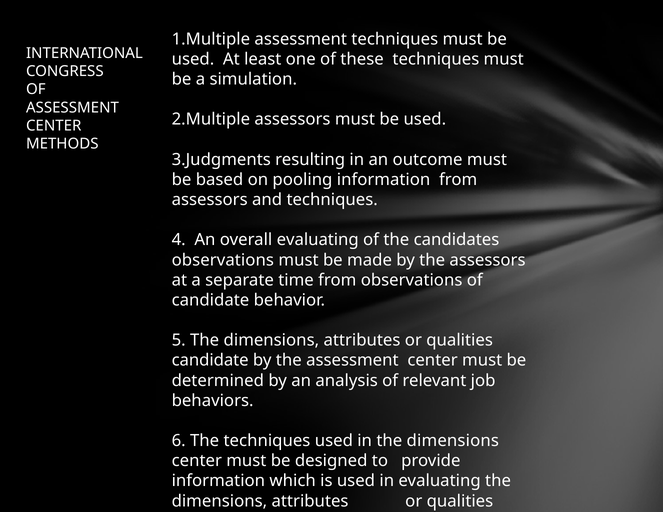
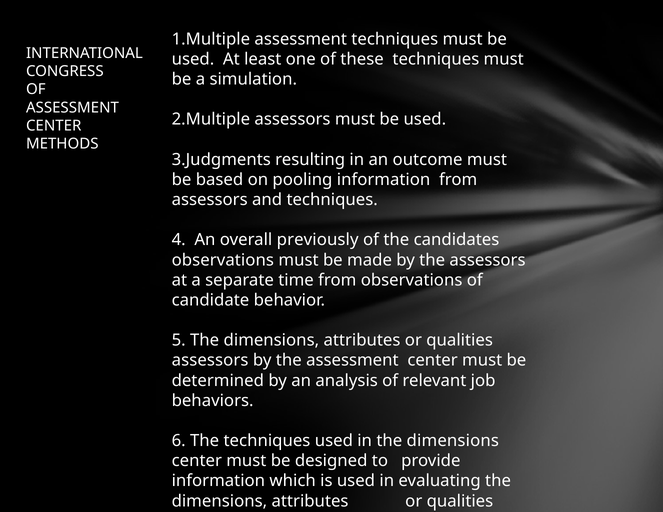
overall evaluating: evaluating -> previously (318, 240)
candidate: candidate -> assessors (210, 361)
